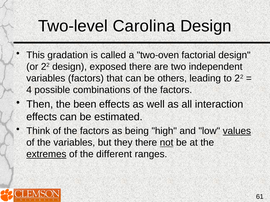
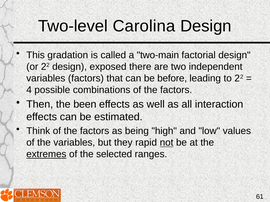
two-oven: two-oven -> two-main (158, 55)
others: others -> before (172, 79)
values underline: present -> none (237, 131)
they there: there -> rapid (146, 143)
different: different -> selected (114, 155)
